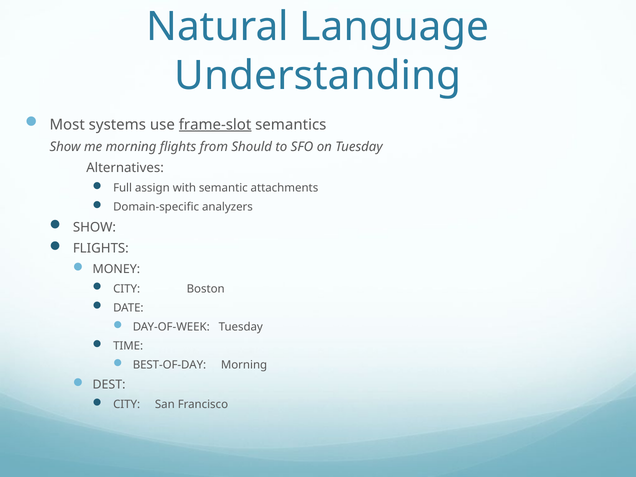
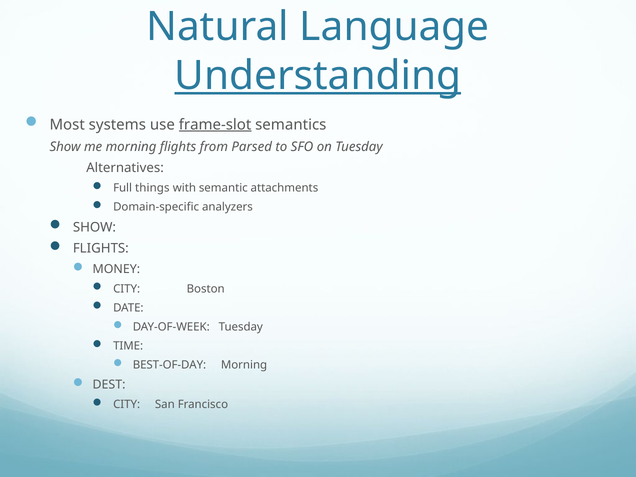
Understanding underline: none -> present (318, 76)
Should: Should -> Parsed (252, 147)
assign: assign -> things (152, 188)
